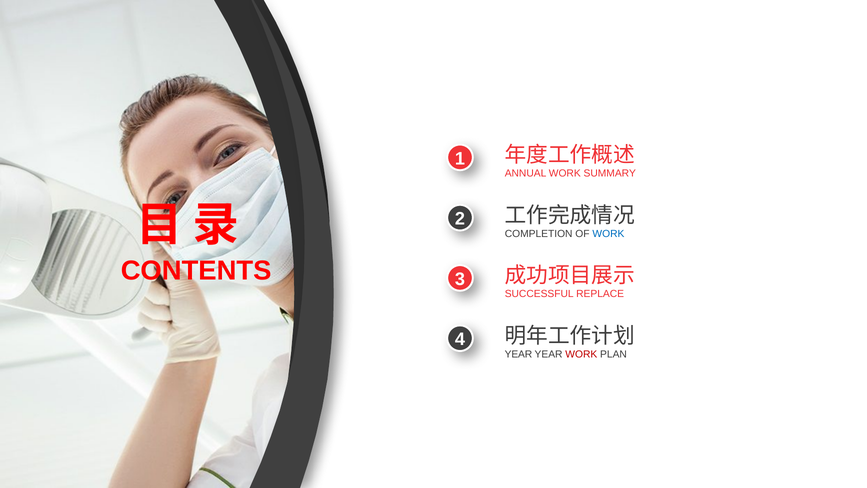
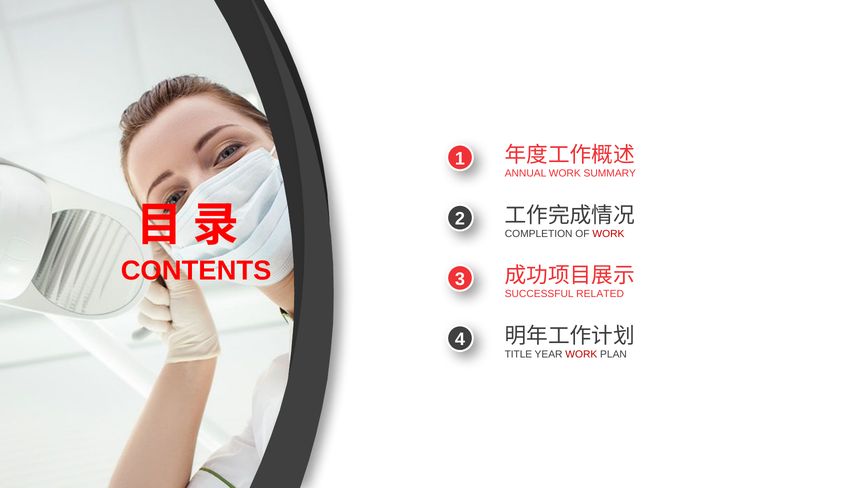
WORK colour: blue -> red (608, 234)
REPLACE: REPLACE -> RELATED (600, 294)
YEAR: YEAR -> TITLE (518, 354)
